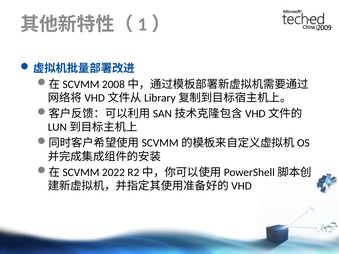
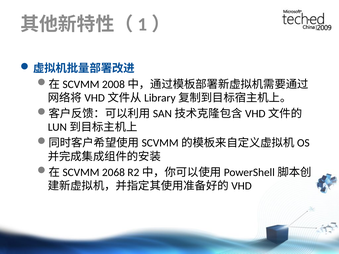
2022: 2022 -> 2068 (113, 173)
